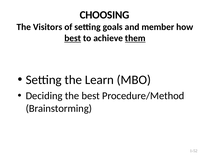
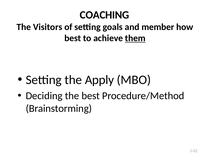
CHOOSING: CHOOSING -> COACHING (104, 15)
best underline: present -> none (73, 38)
Learn: Learn -> Apply (99, 80)
